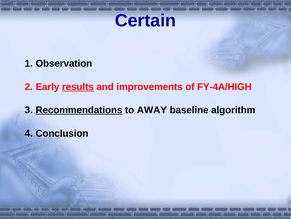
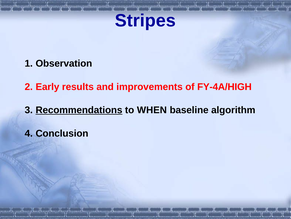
Certain: Certain -> Stripes (145, 21)
results underline: present -> none (78, 87)
AWAY: AWAY -> WHEN (152, 110)
